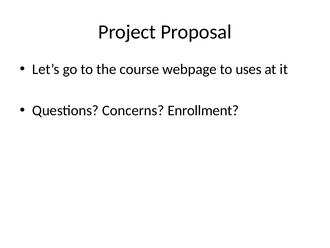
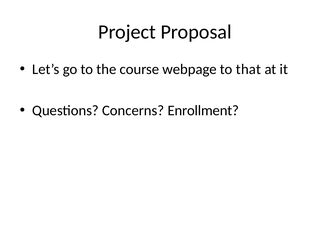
uses: uses -> that (248, 69)
